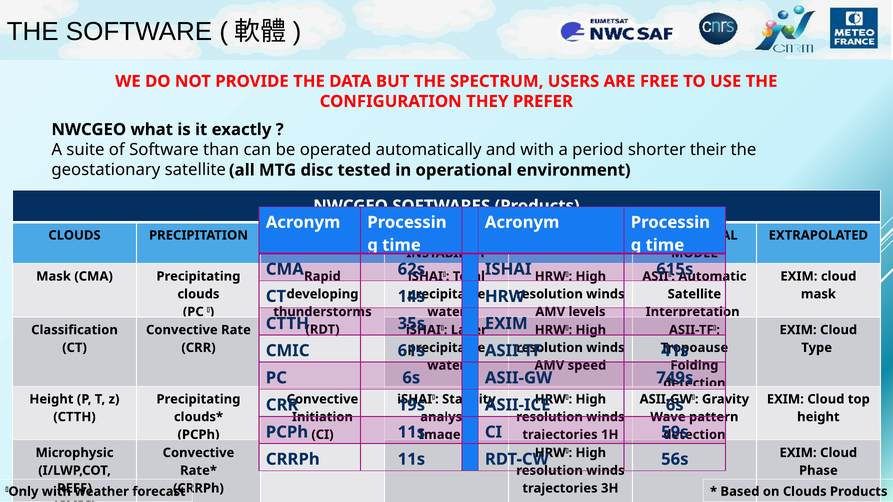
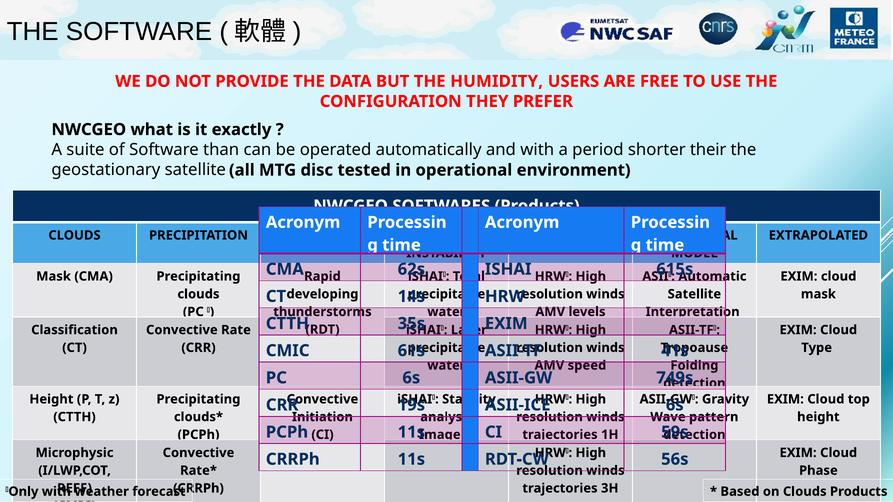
THE SPECTRUM: SPECTRUM -> HUMIDITY (497, 81)
